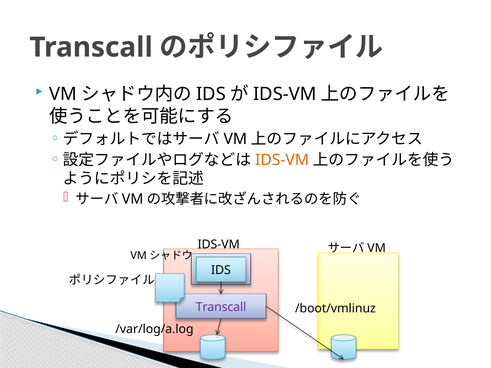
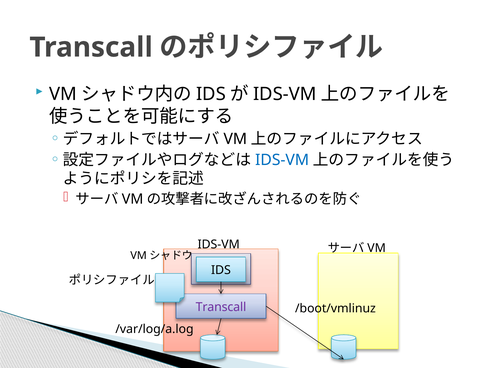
IDS-VM colour: orange -> blue (282, 160)
